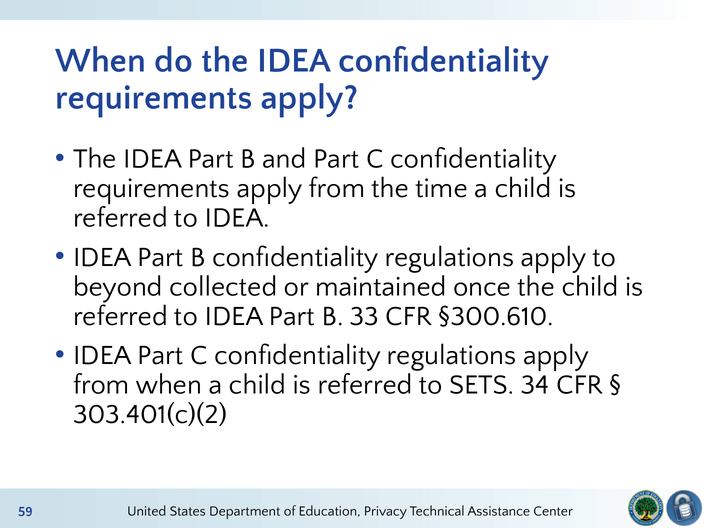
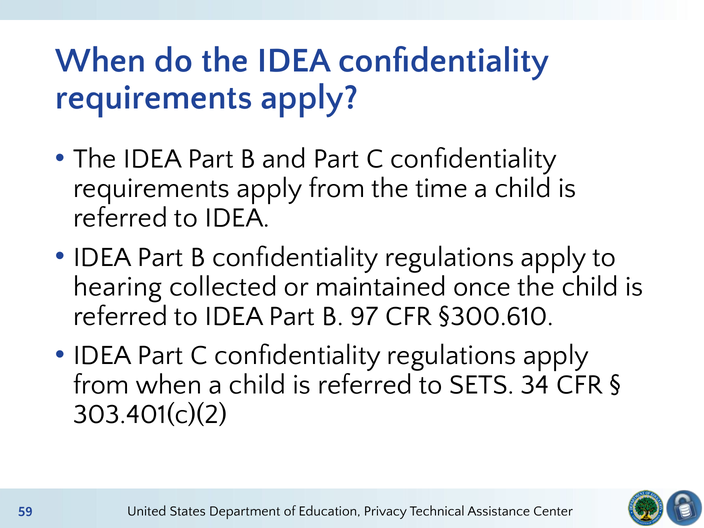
beyond: beyond -> hearing (118, 287)
33: 33 -> 97 (364, 316)
